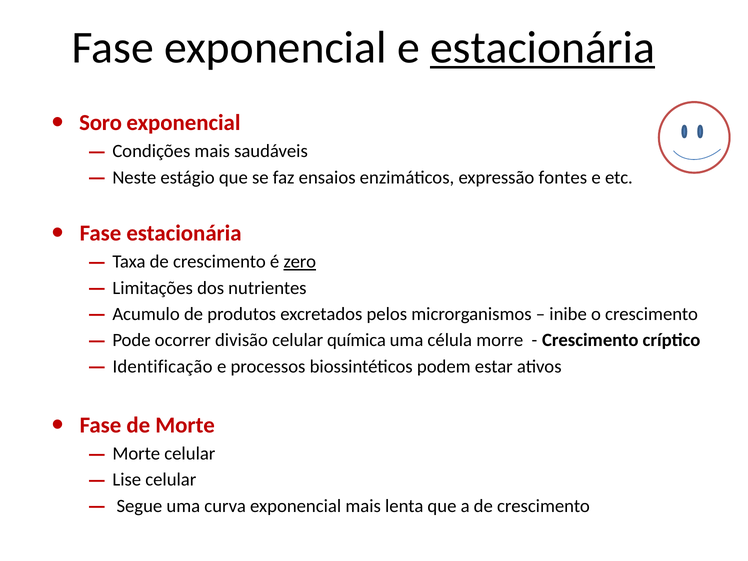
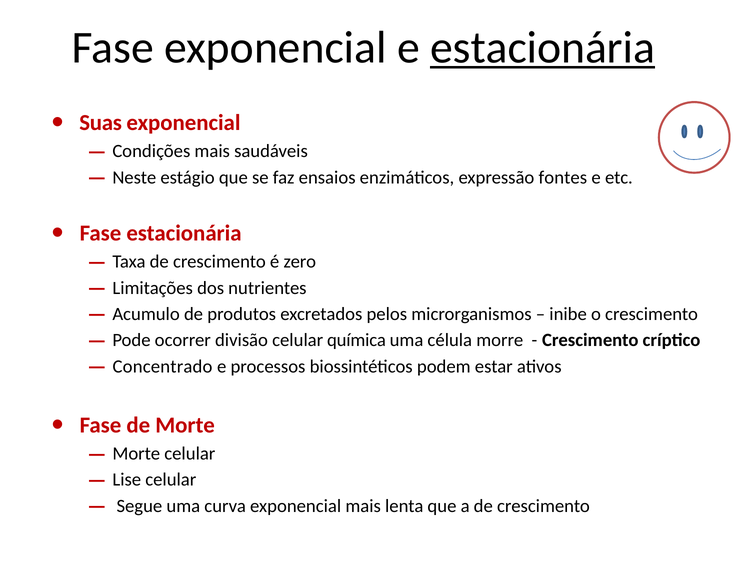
Soro: Soro -> Suas (101, 123)
zero underline: present -> none (300, 262)
Identificação: Identificação -> Concentrado (163, 366)
